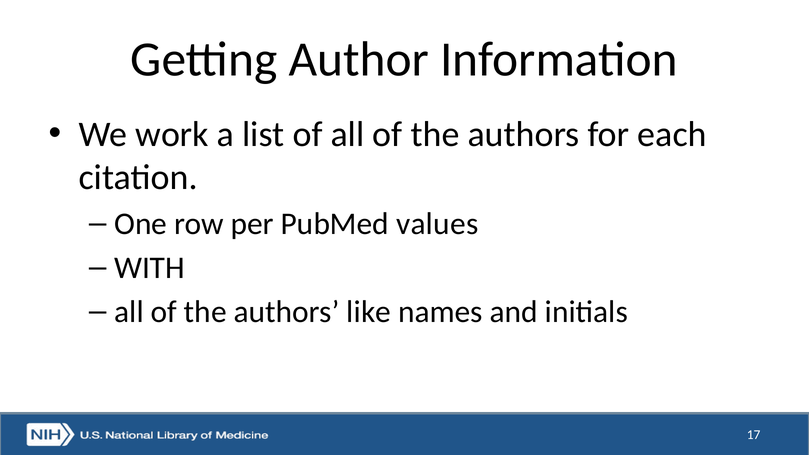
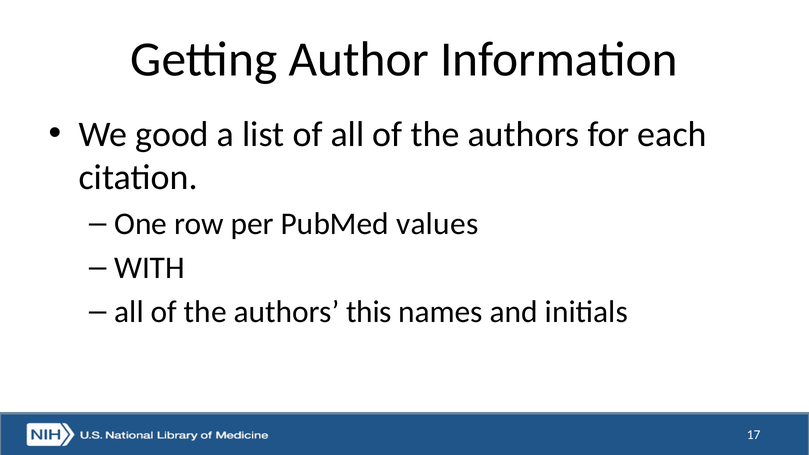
work: work -> good (172, 134)
like: like -> this (369, 312)
